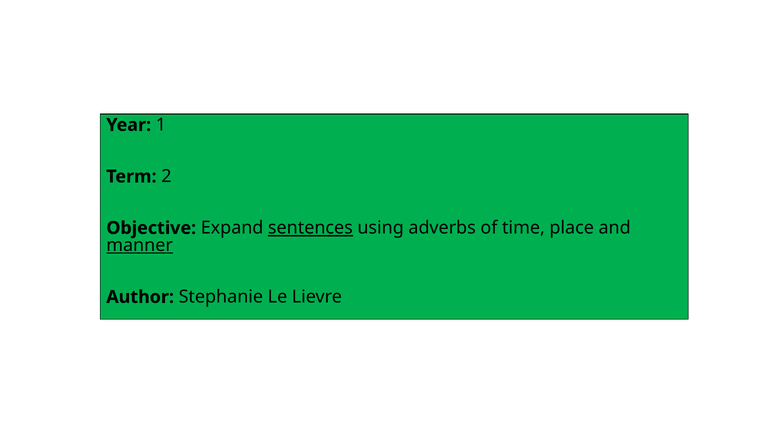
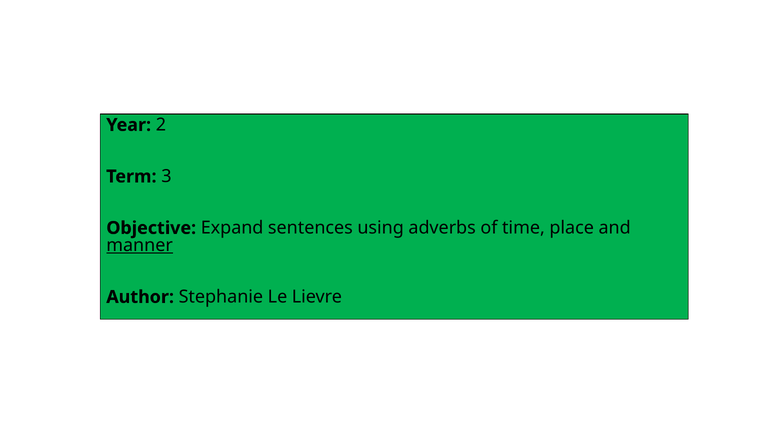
1: 1 -> 2 (161, 125)
2: 2 -> 3 (166, 177)
sentences underline: present -> none (310, 228)
